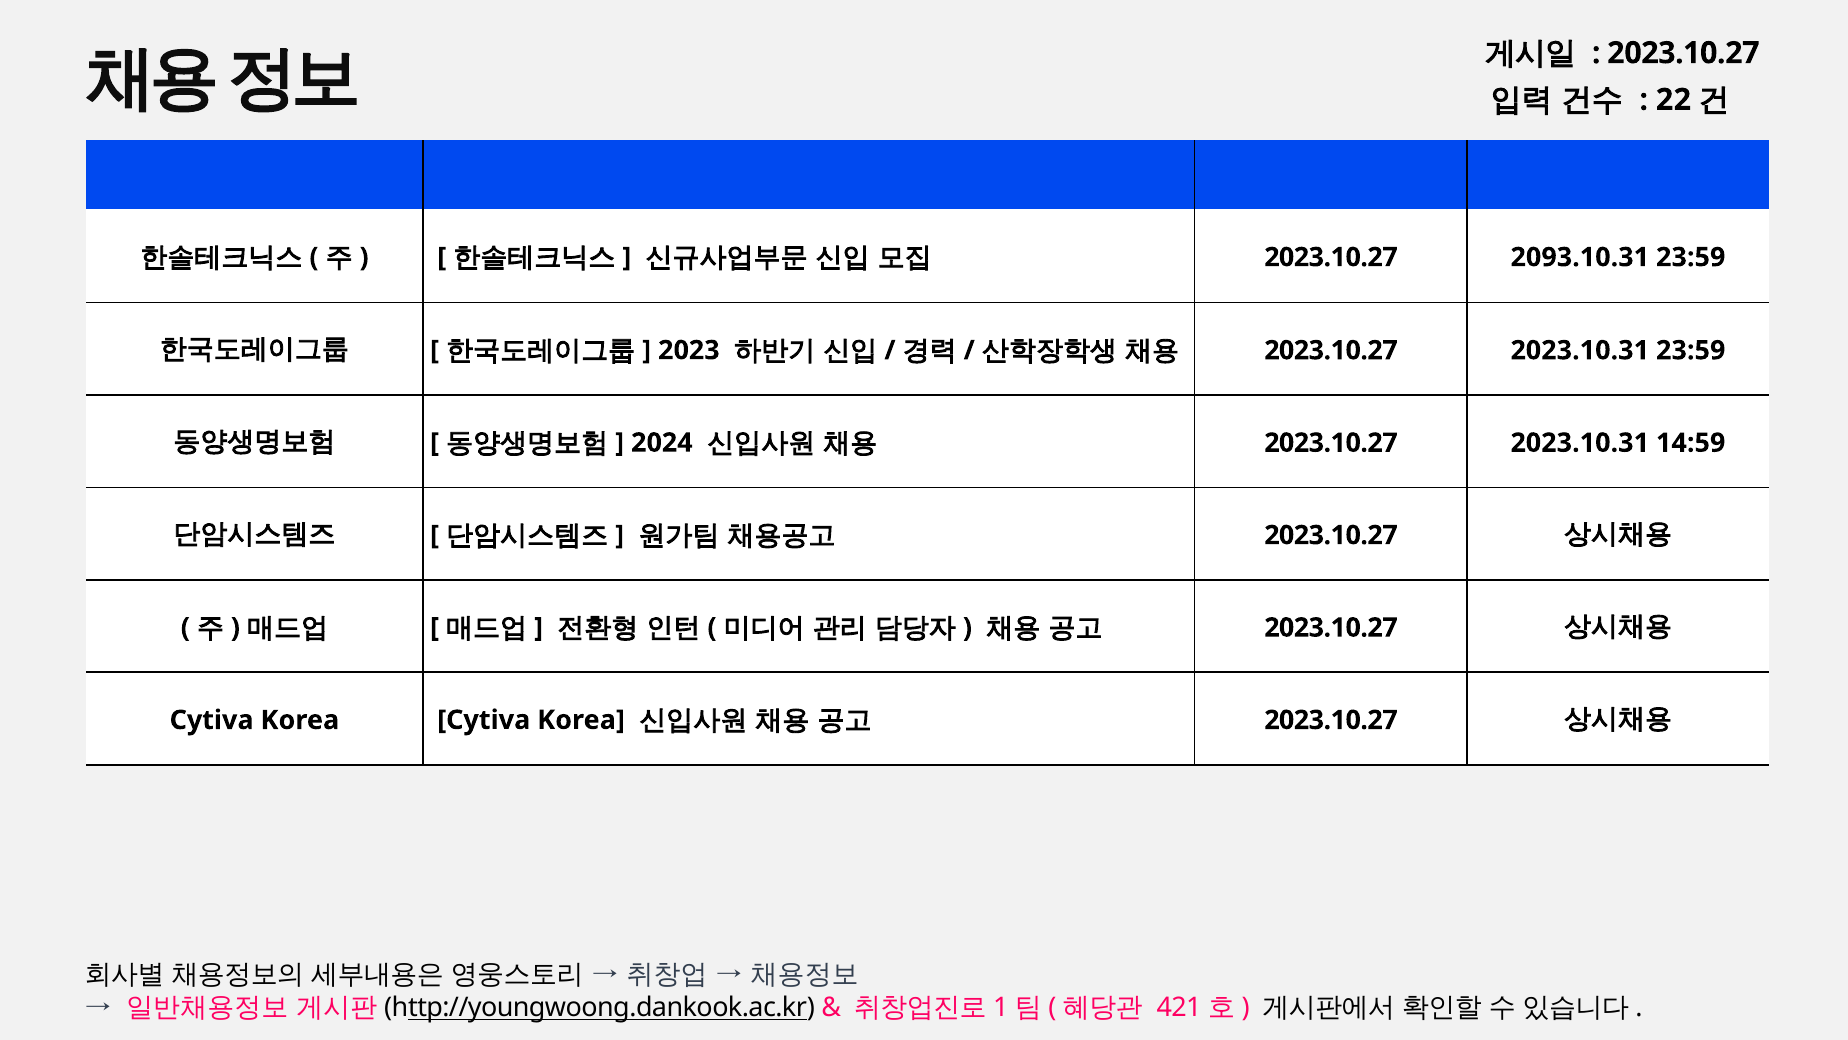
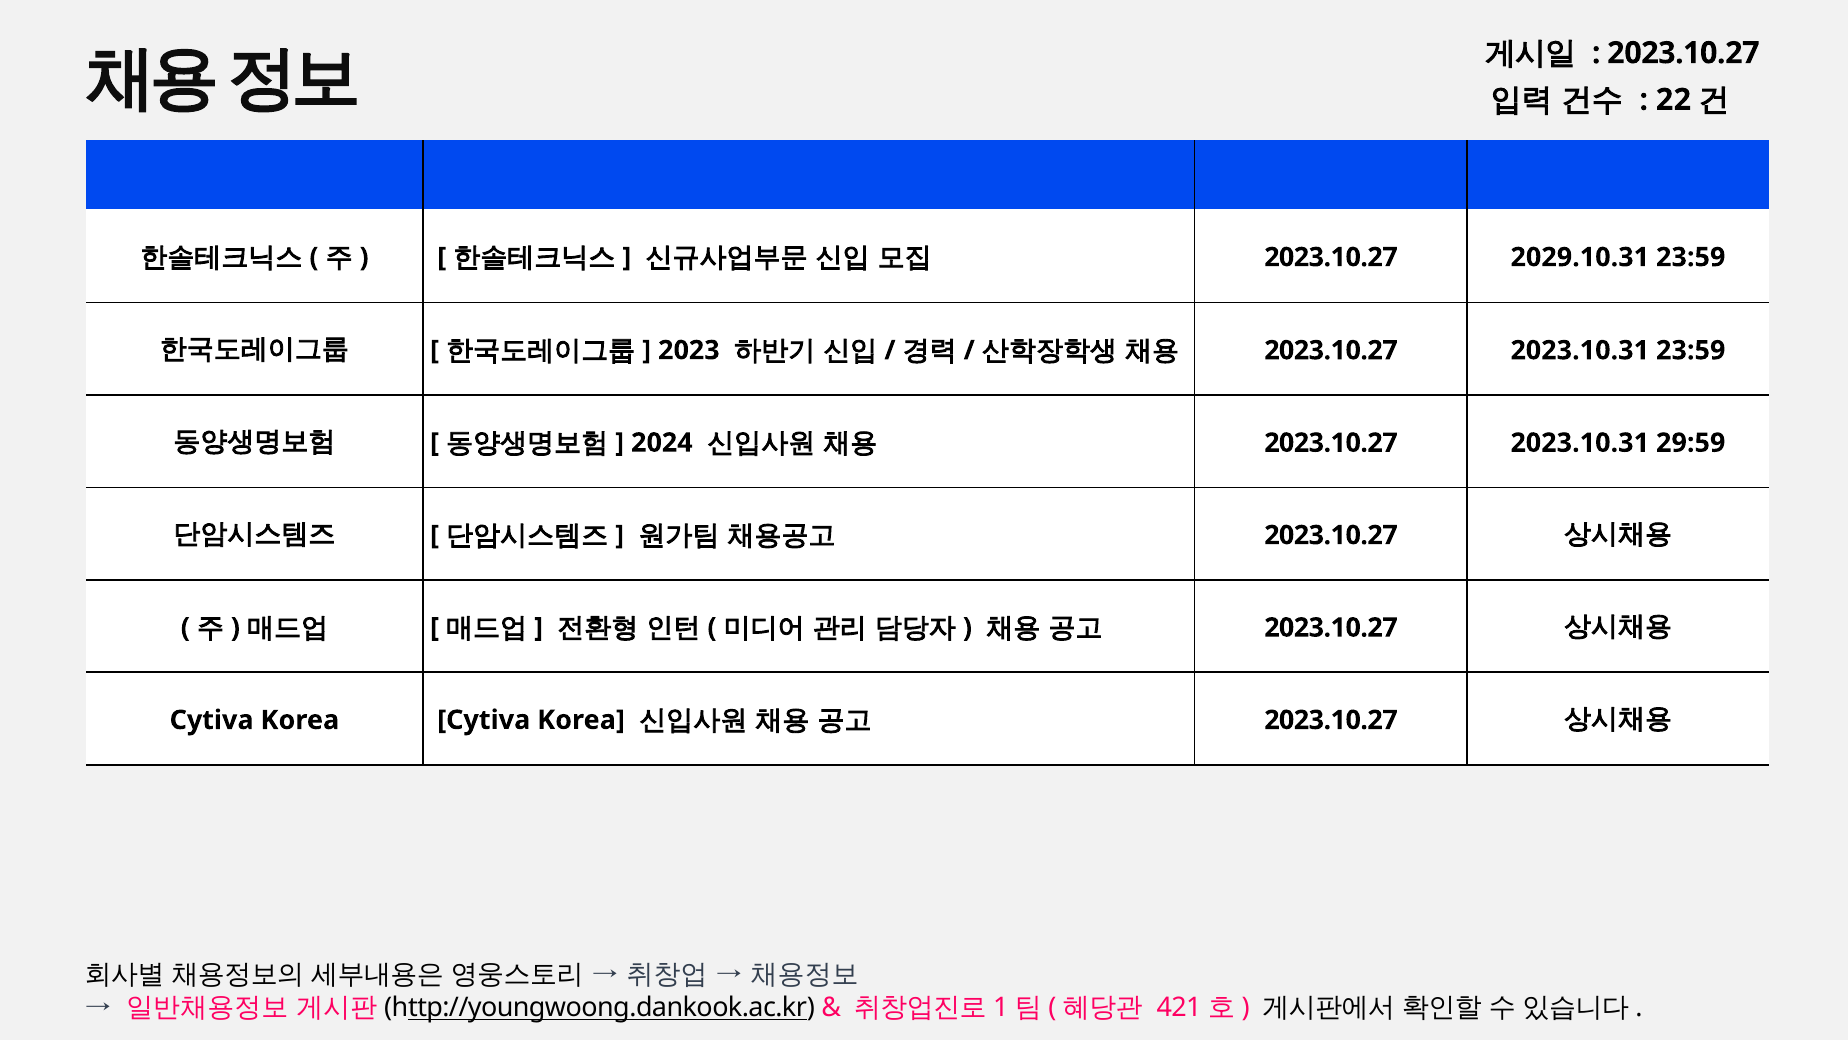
2093.10.31: 2093.10.31 -> 2029.10.31 (1580, 257)
14:59: 14:59 -> 29:59 (1691, 443)
